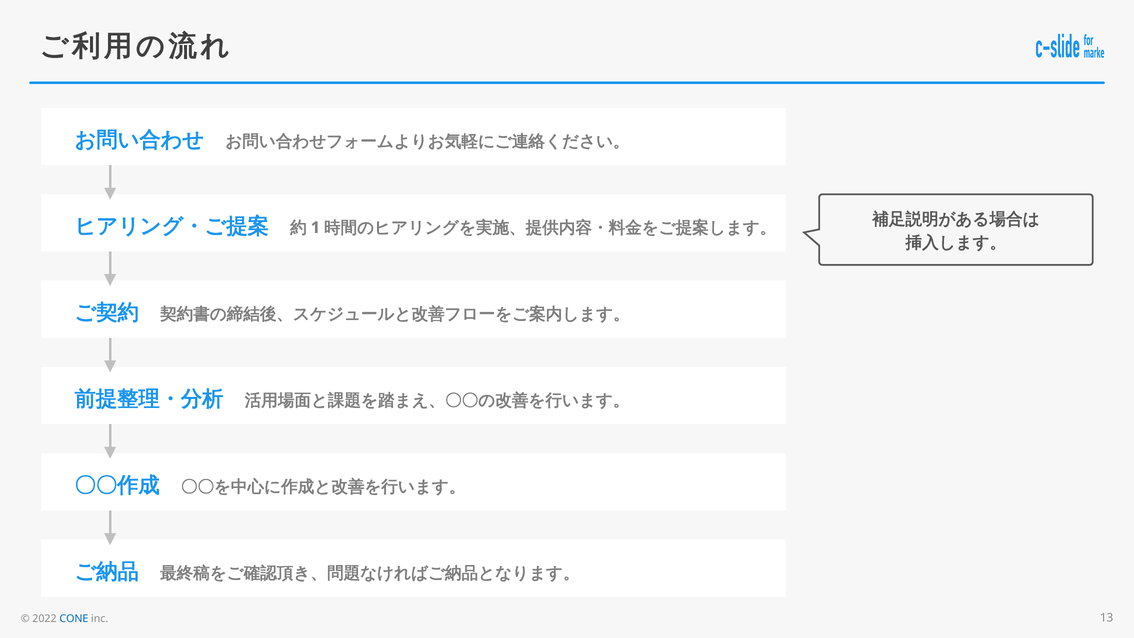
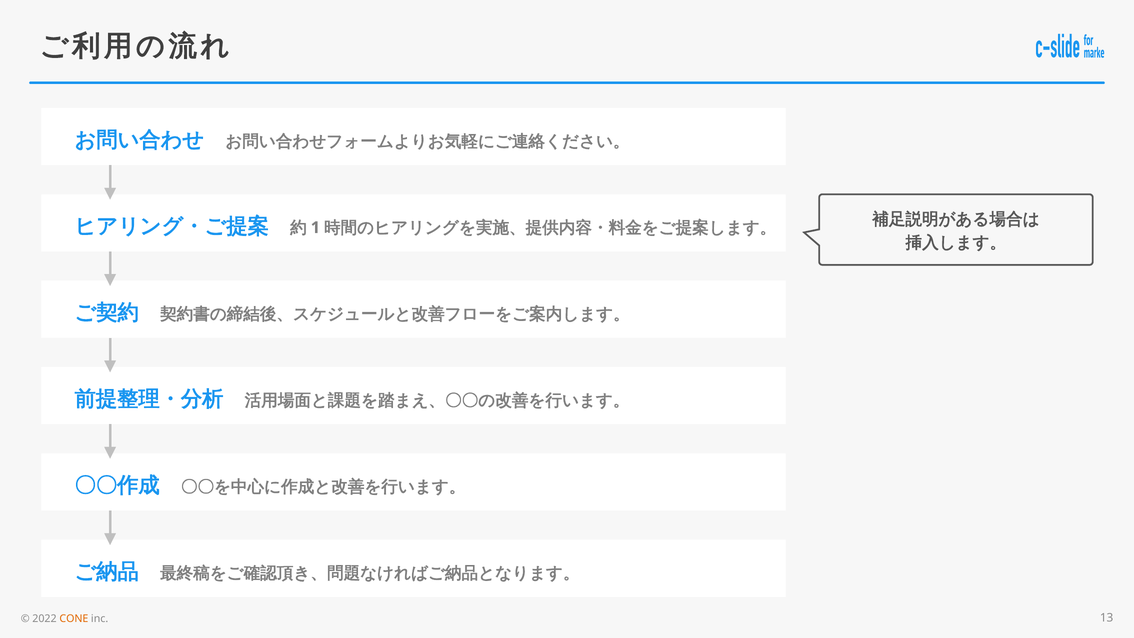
CONE colour: blue -> orange (74, 619)
